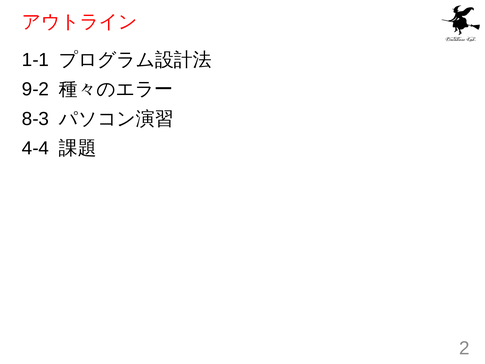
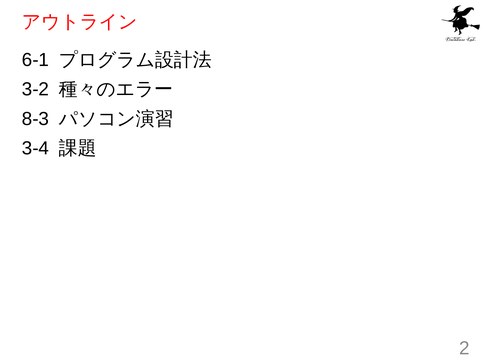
1-1: 1-1 -> 6-1 (36, 60)
9-2: 9-2 -> 3-2 (36, 89)
4-4: 4-4 -> 3-4 (36, 148)
